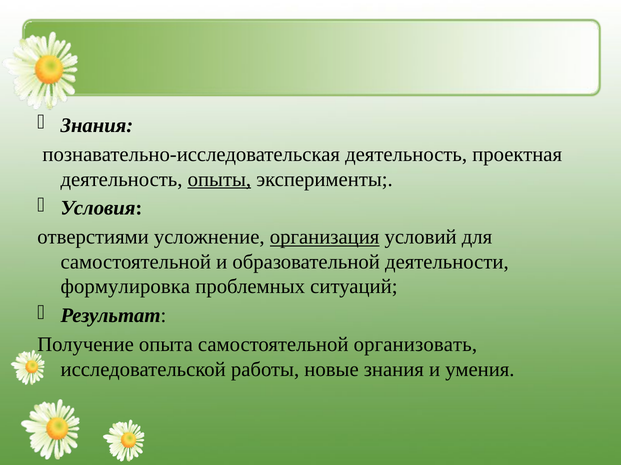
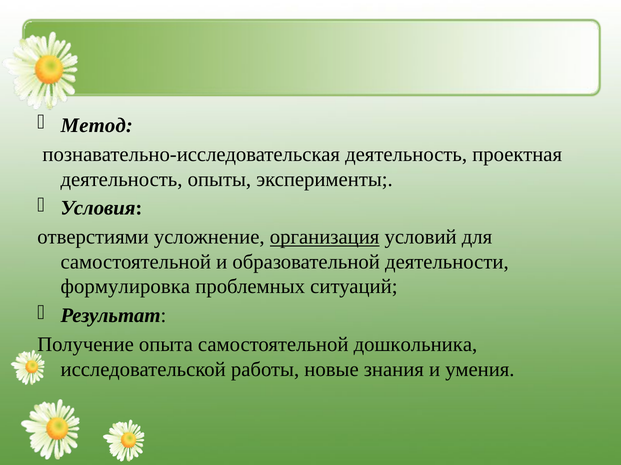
Знания: Знания -> Метод (97, 126)
опыты underline: present -> none (219, 179)
организовать: организовать -> дошкольника (415, 345)
